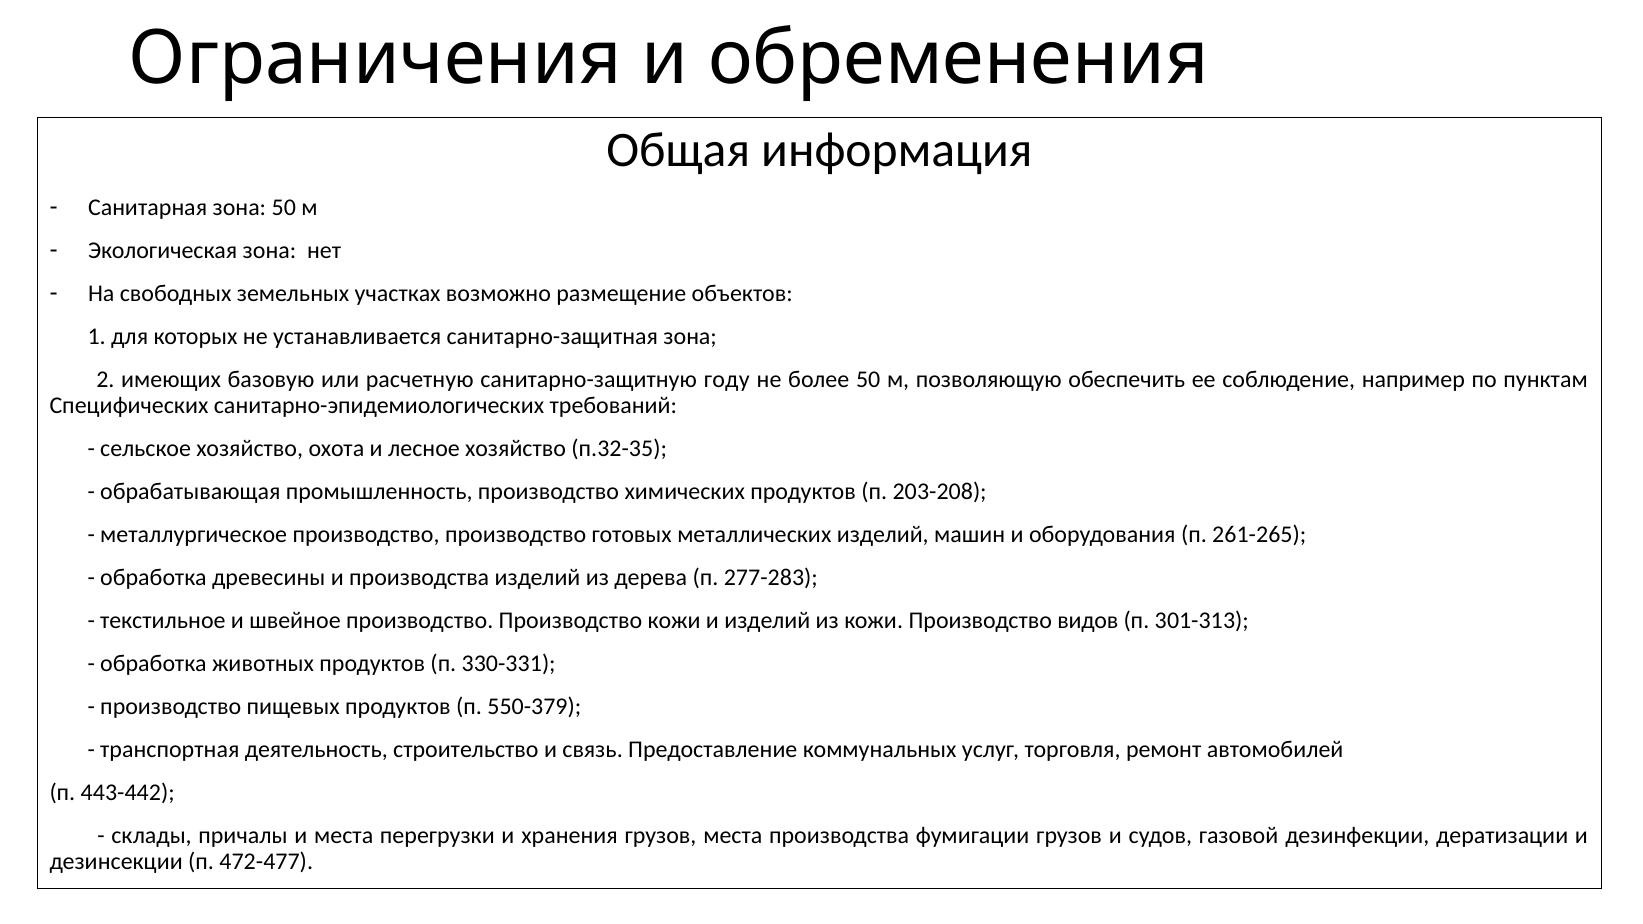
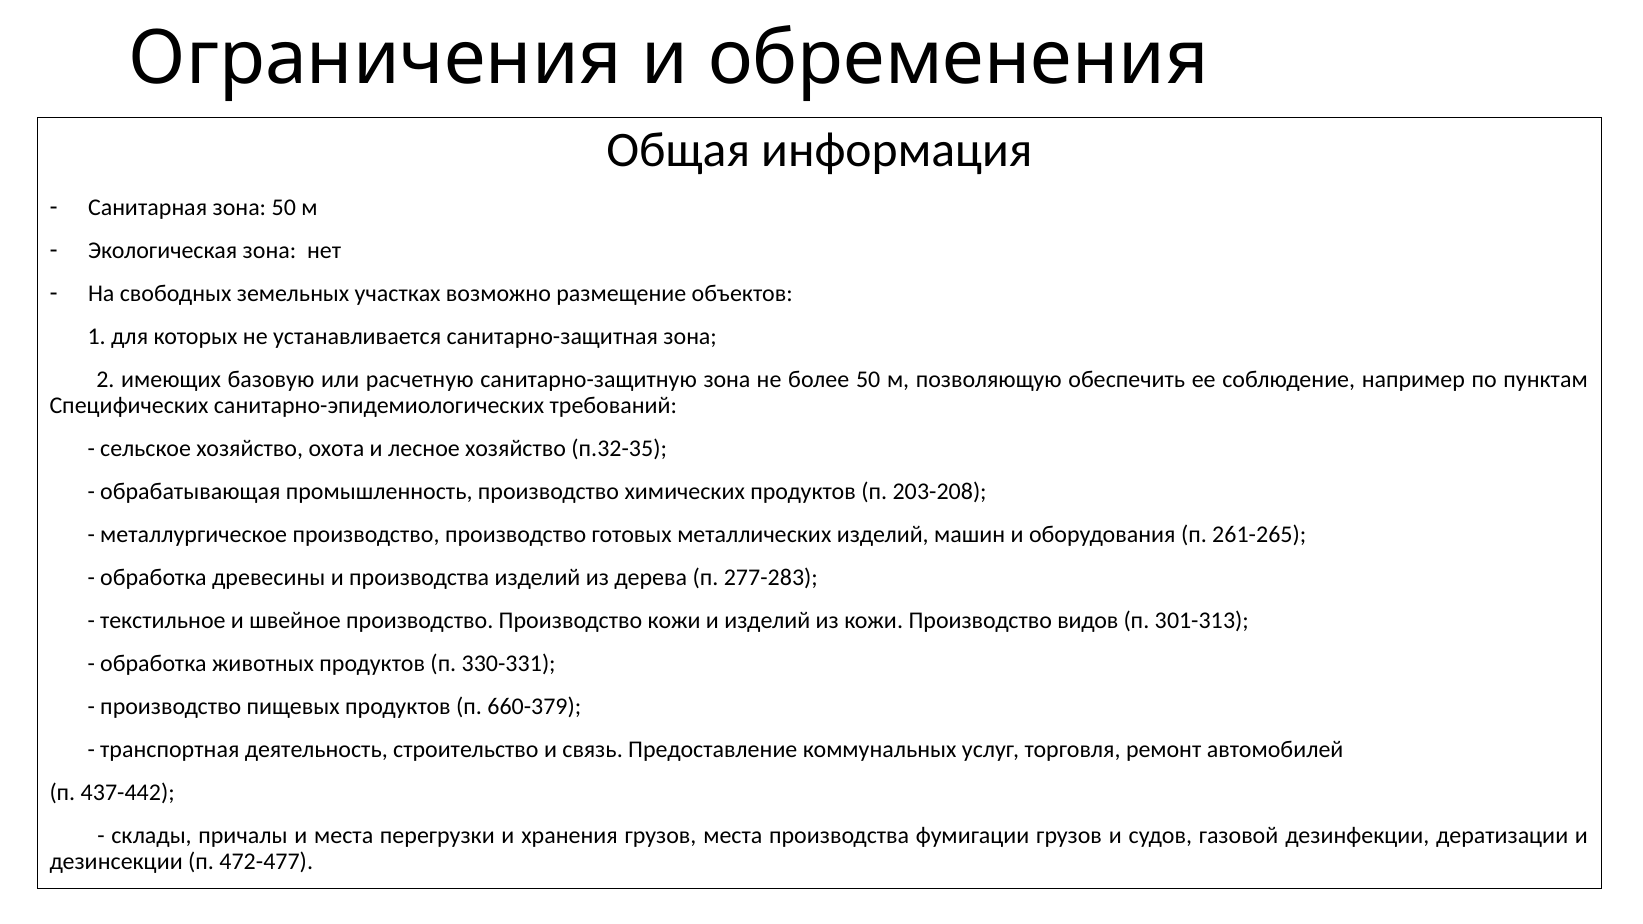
санитарно-защитную году: году -> зона (727, 379)
550-379: 550-379 -> 660-379 (534, 707)
443-442: 443-442 -> 437-442 (128, 793)
